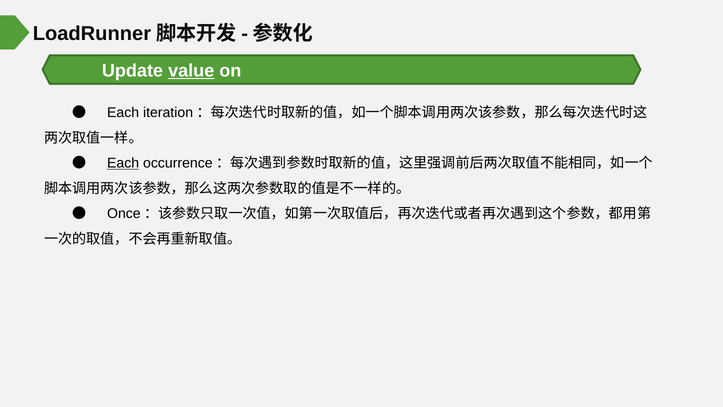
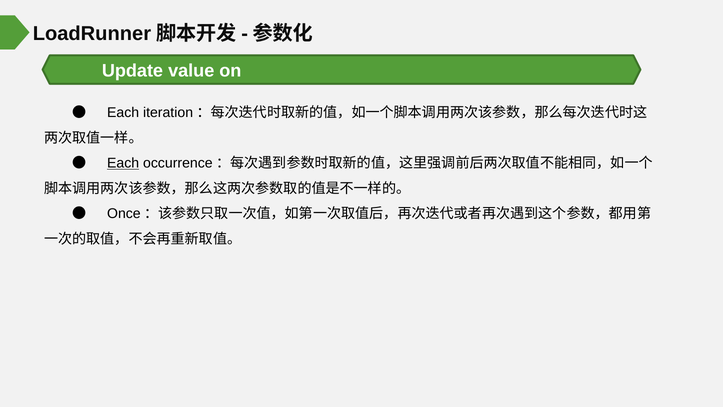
value underline: present -> none (191, 71)
